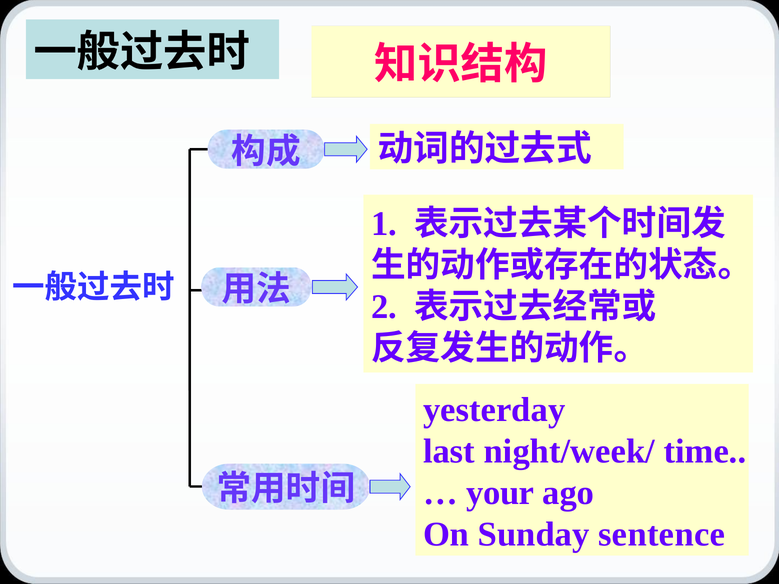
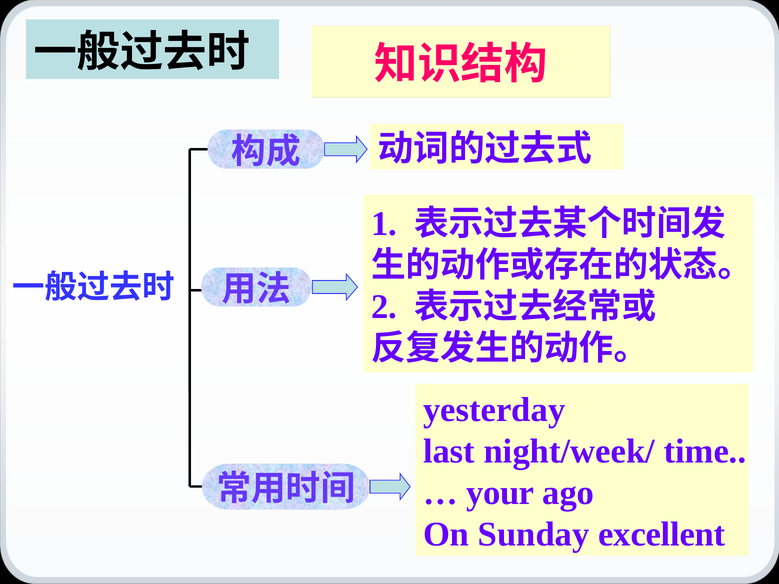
sentence: sentence -> excellent (662, 535)
